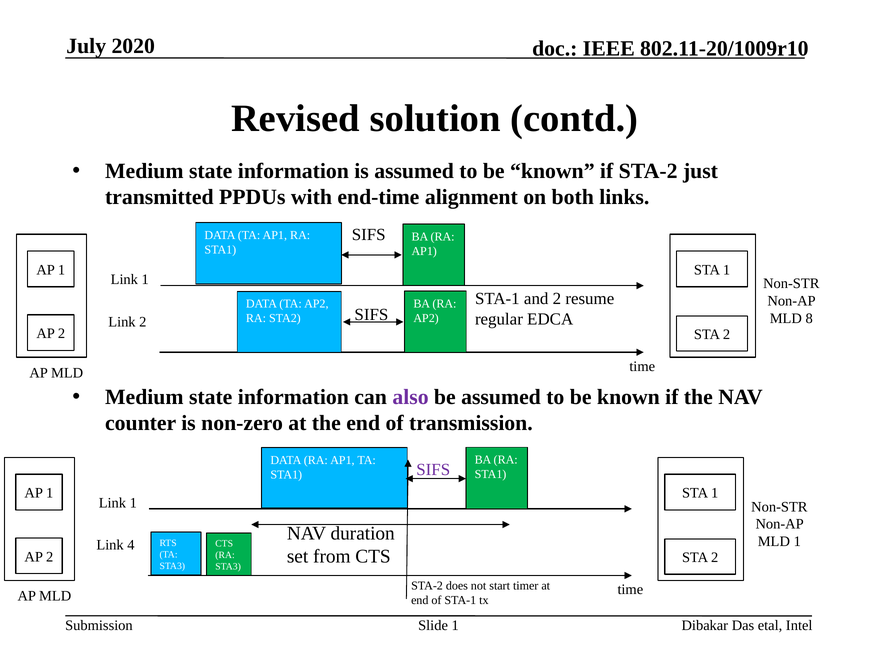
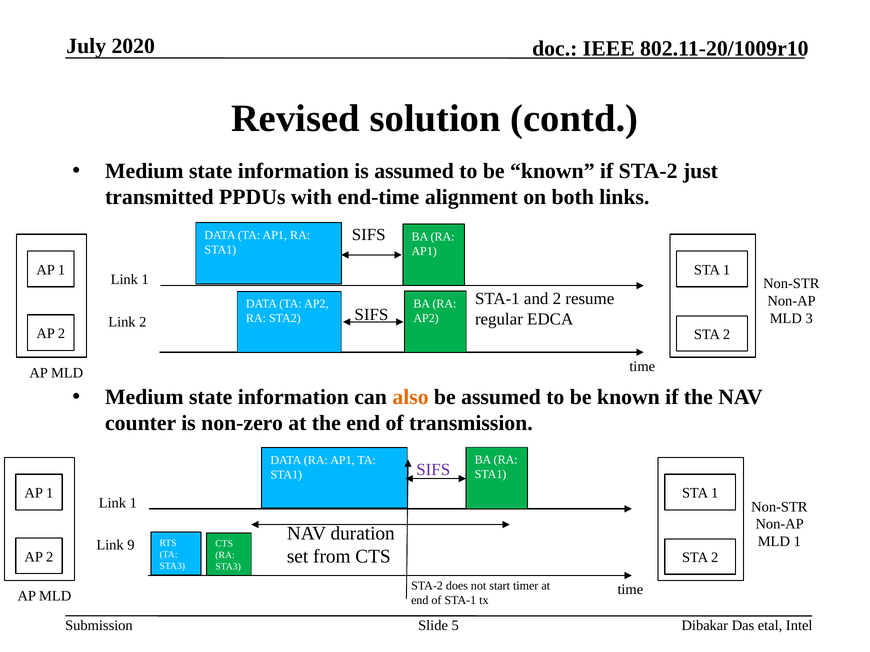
8: 8 -> 3 (809, 319)
also colour: purple -> orange (411, 397)
4: 4 -> 9 (131, 546)
Slide 1: 1 -> 5 (455, 626)
